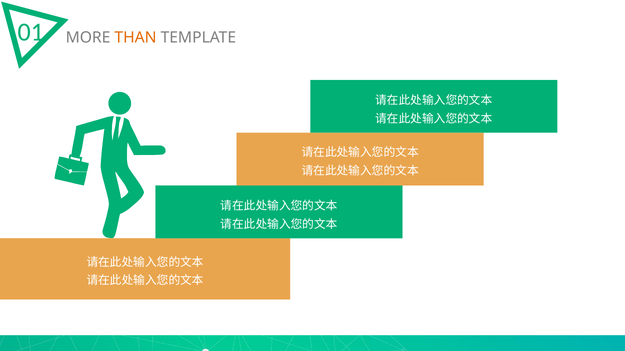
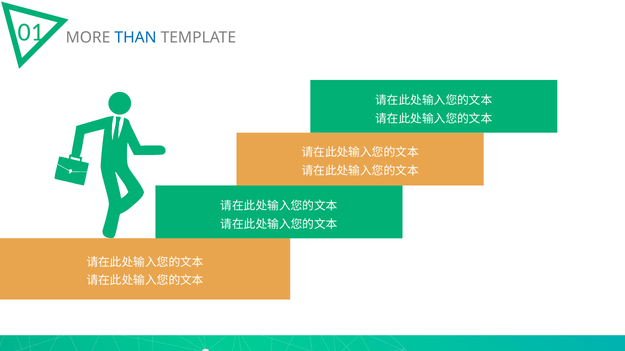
THAN colour: orange -> blue (136, 38)
